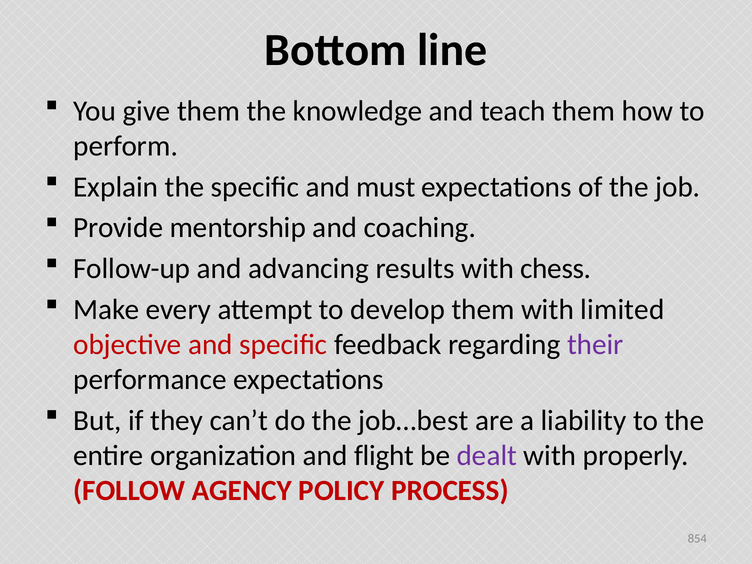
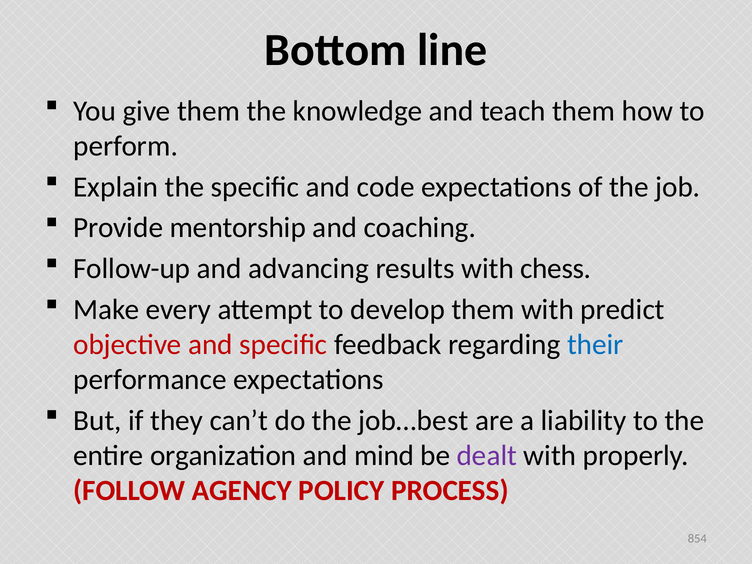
must: must -> code (386, 187)
limited: limited -> predict (623, 310)
their colour: purple -> blue (595, 345)
flight: flight -> mind (384, 456)
